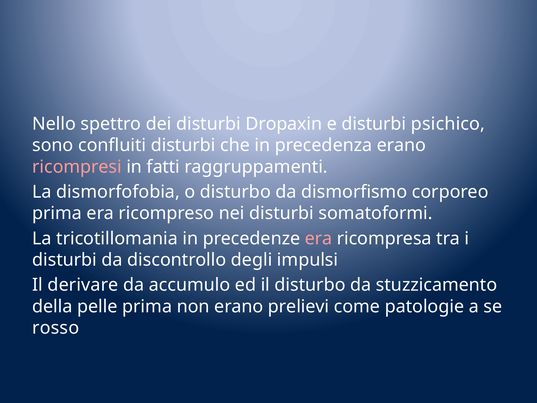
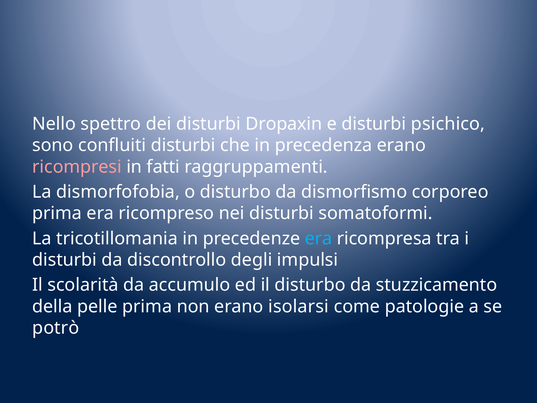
era colour: pink -> light blue (319, 238)
derivare: derivare -> scolarità (83, 285)
prelievi: prelievi -> isolarsi (298, 306)
rosso: rosso -> potrò (56, 328)
